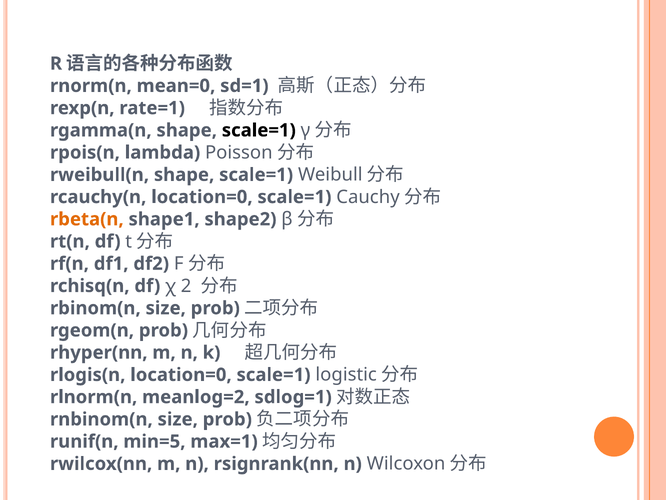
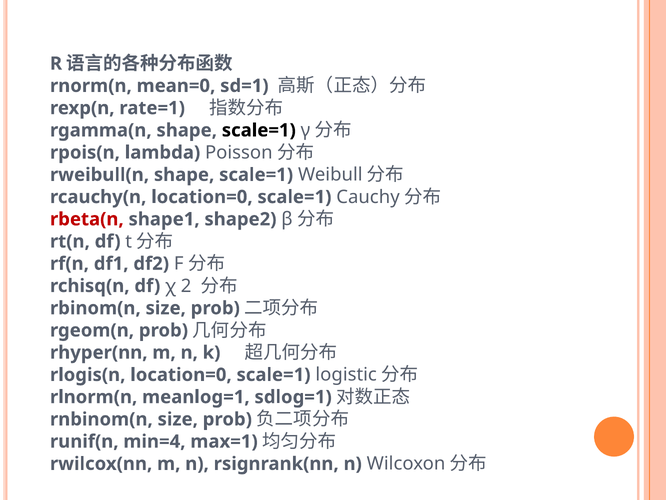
rbeta(n colour: orange -> red (87, 219)
meanlog=2: meanlog=2 -> meanlog=1 (196, 397)
min=5: min=5 -> min=4 (154, 441)
